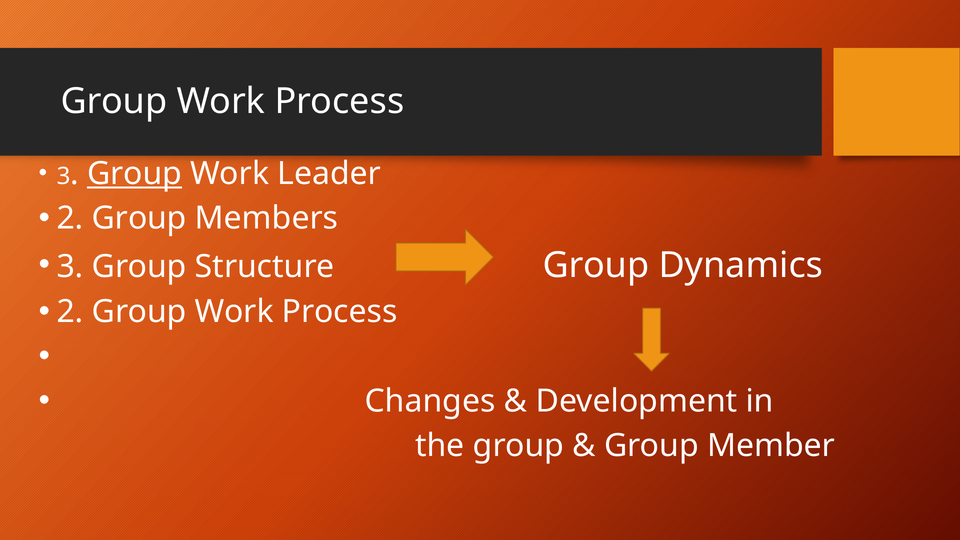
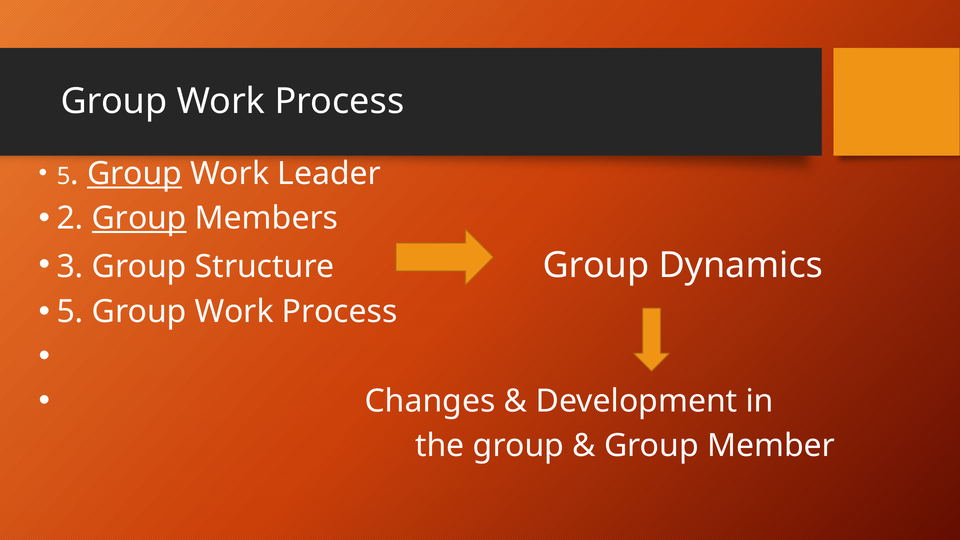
3: 3 -> 5 (64, 176)
Group underline: none -> present (139, 218)
2: 2 -> 5 (70, 312)
